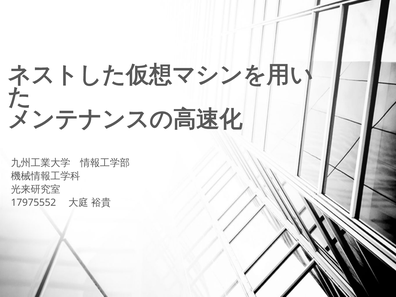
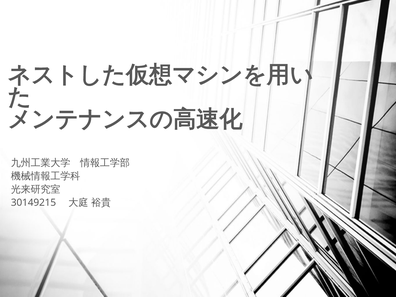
17975552: 17975552 -> 30149215 (33, 203)
